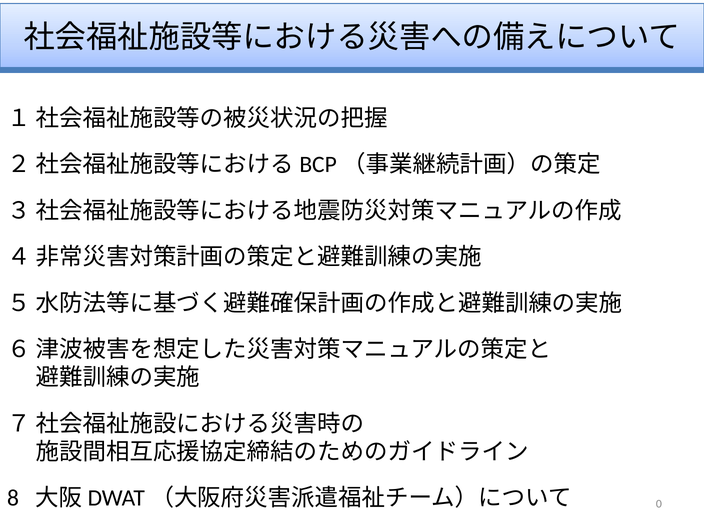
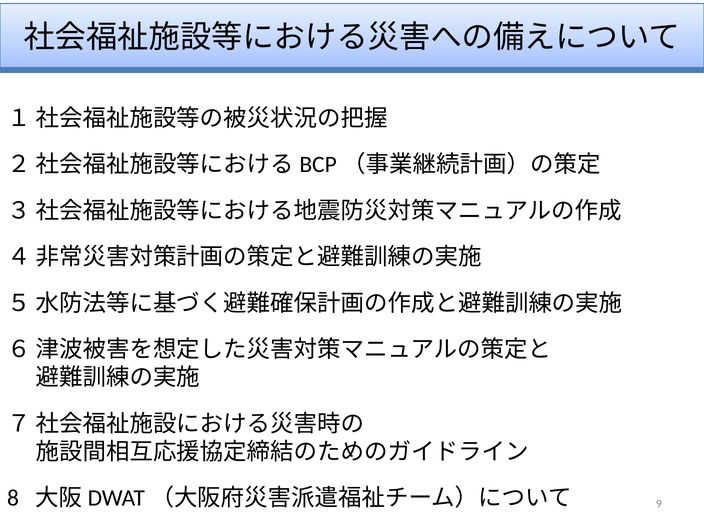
0: 0 -> 9 (659, 504)
